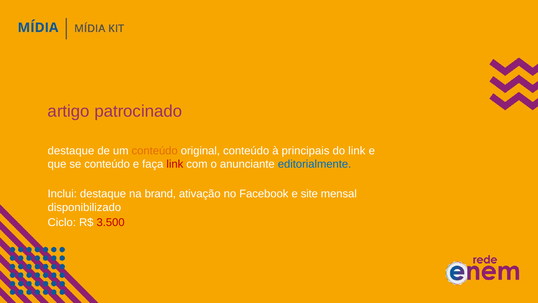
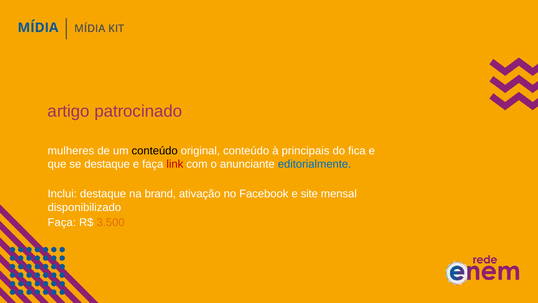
destaque: destaque -> mulheres (71, 151)
conteúdo colour: orange -> black (155, 151)
do link: link -> fica (357, 151)
se conteúdo: conteúdo -> destaque (107, 164)
Ciclo: Ciclo -> Faça (62, 222)
3.500 colour: red -> orange (111, 222)
